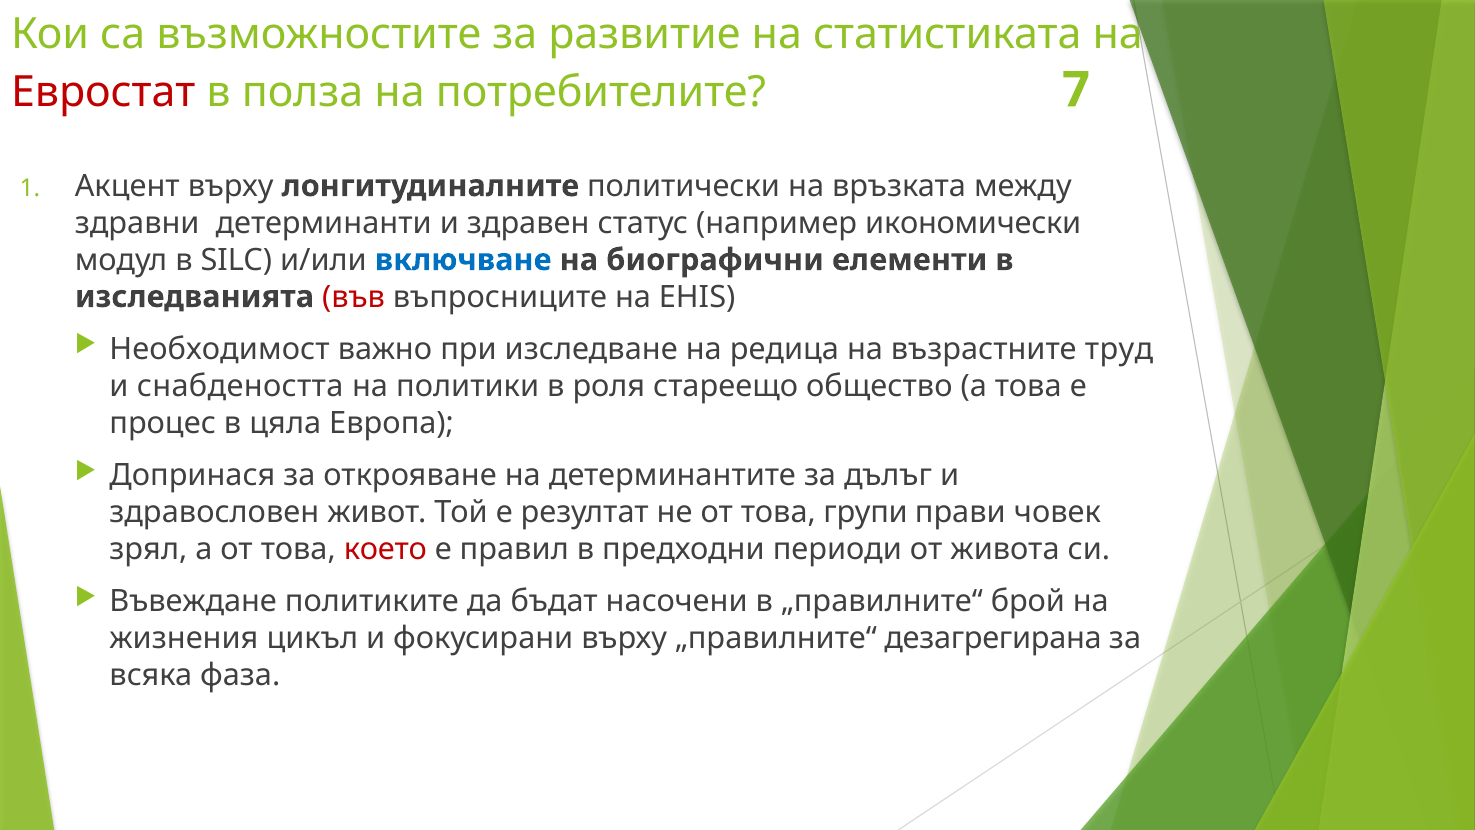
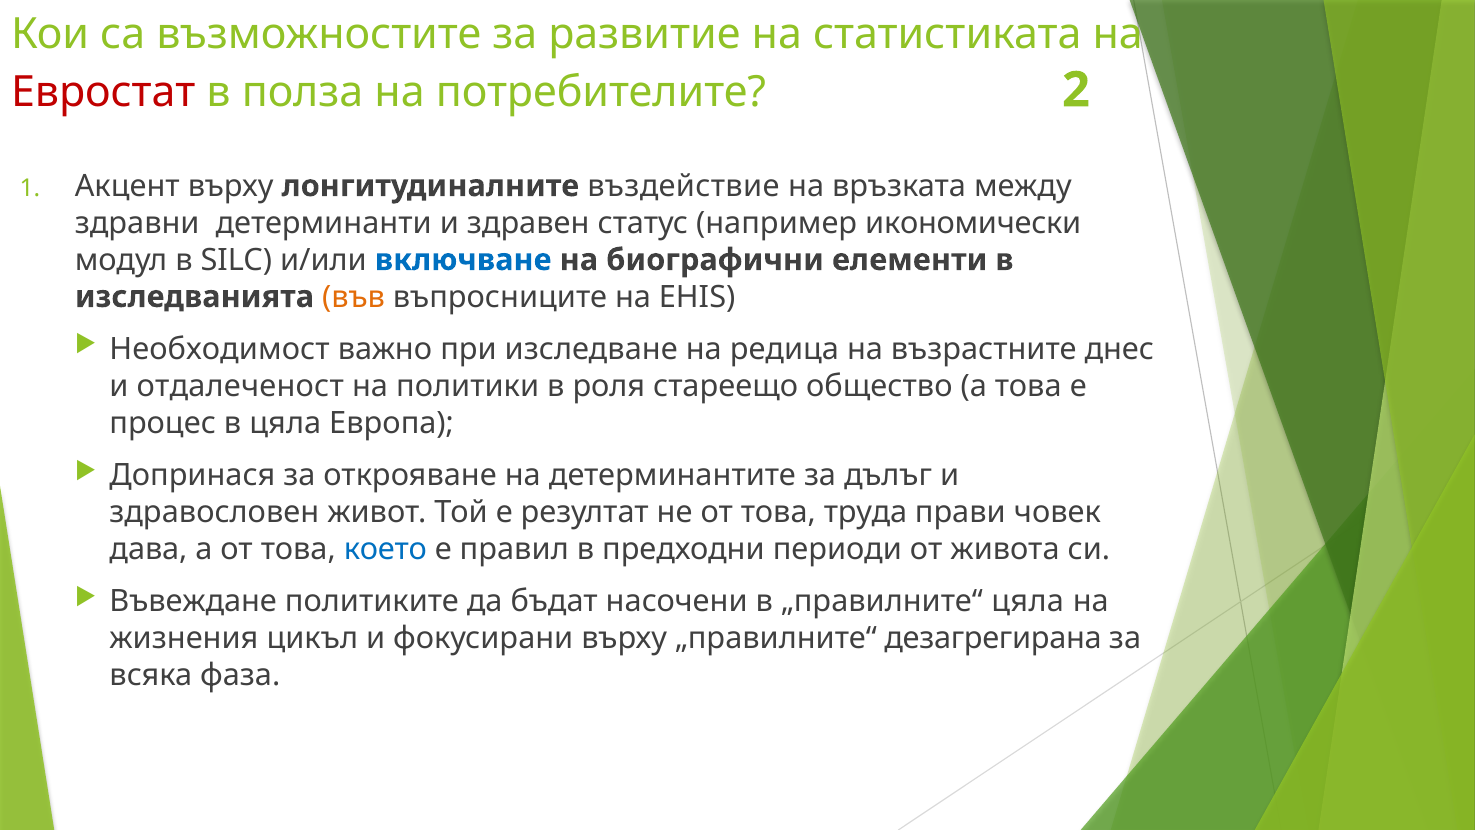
7: 7 -> 2 (1076, 90)
политически: политически -> въздействие (683, 186)
във colour: red -> orange (354, 297)
труд: труд -> днес (1119, 349)
снабдеността: снабдеността -> отдалеченост (240, 386)
групи: групи -> труда (866, 512)
зрял: зрял -> дава (148, 549)
което colour: red -> blue (385, 549)
„правилните“ брой: брой -> цяла (1028, 601)
